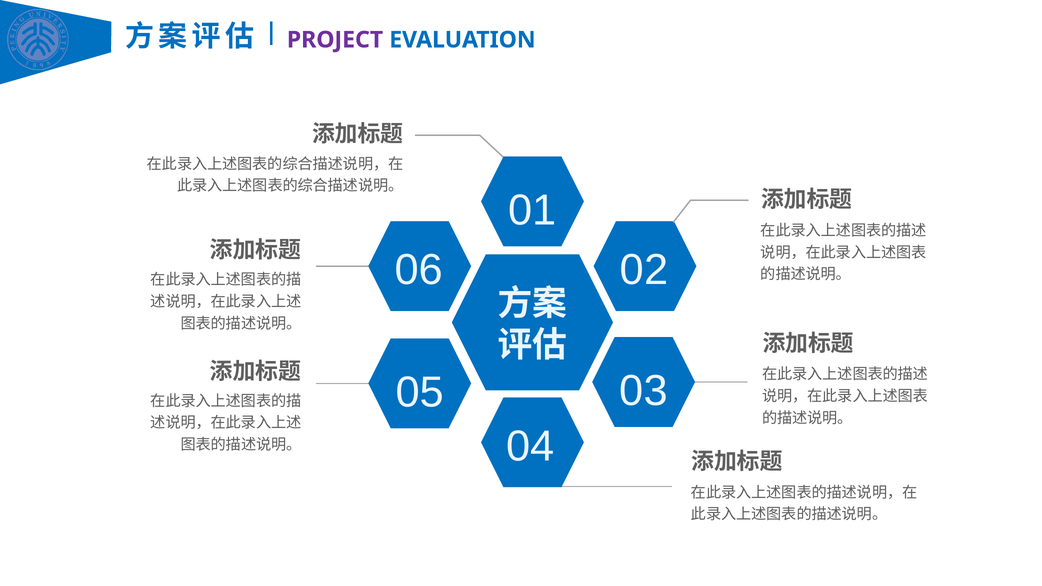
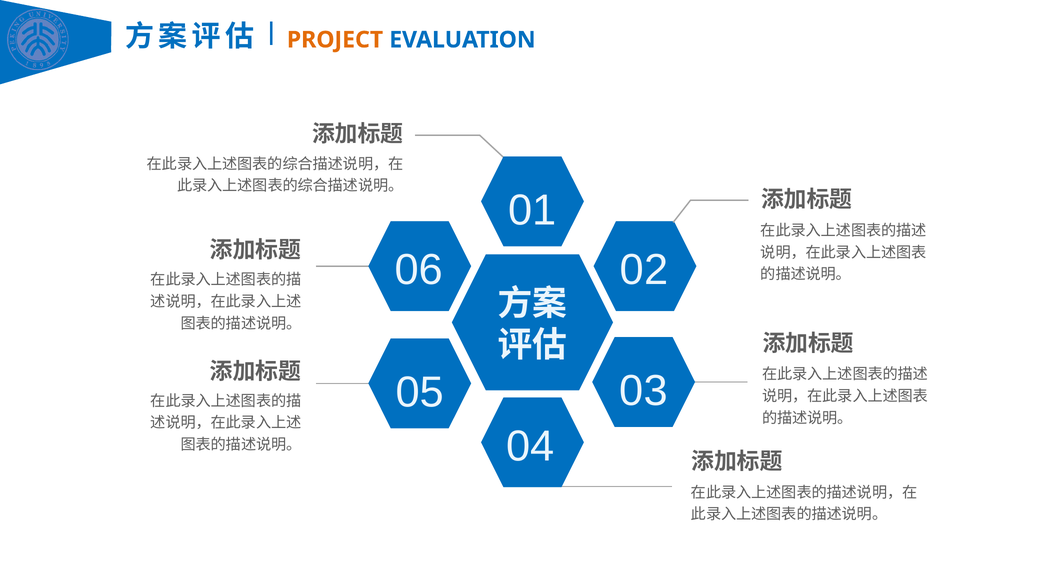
PROJECT colour: purple -> orange (335, 40)
